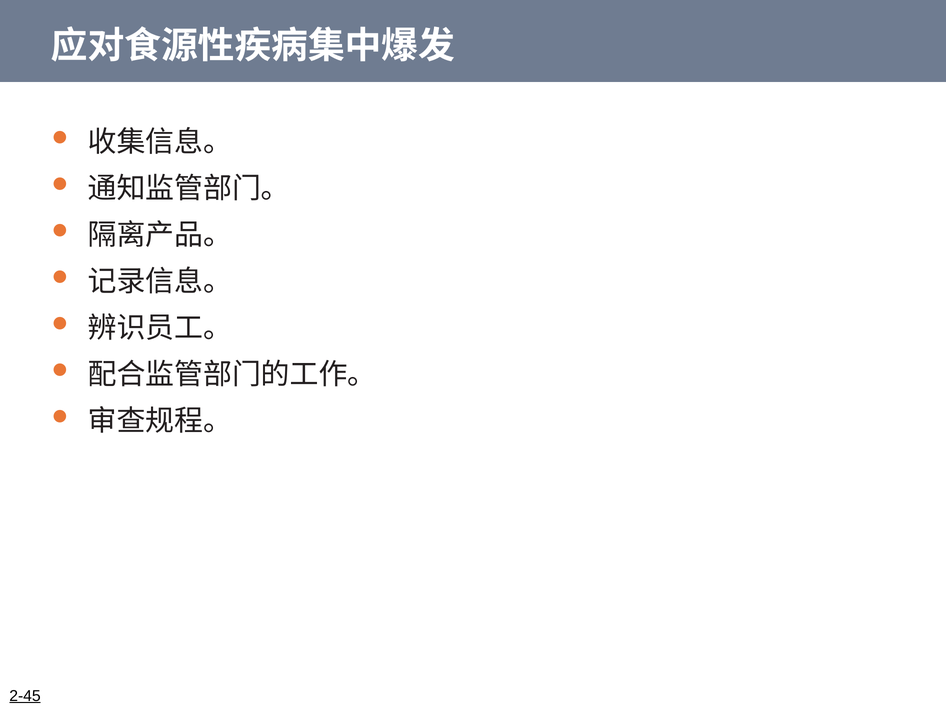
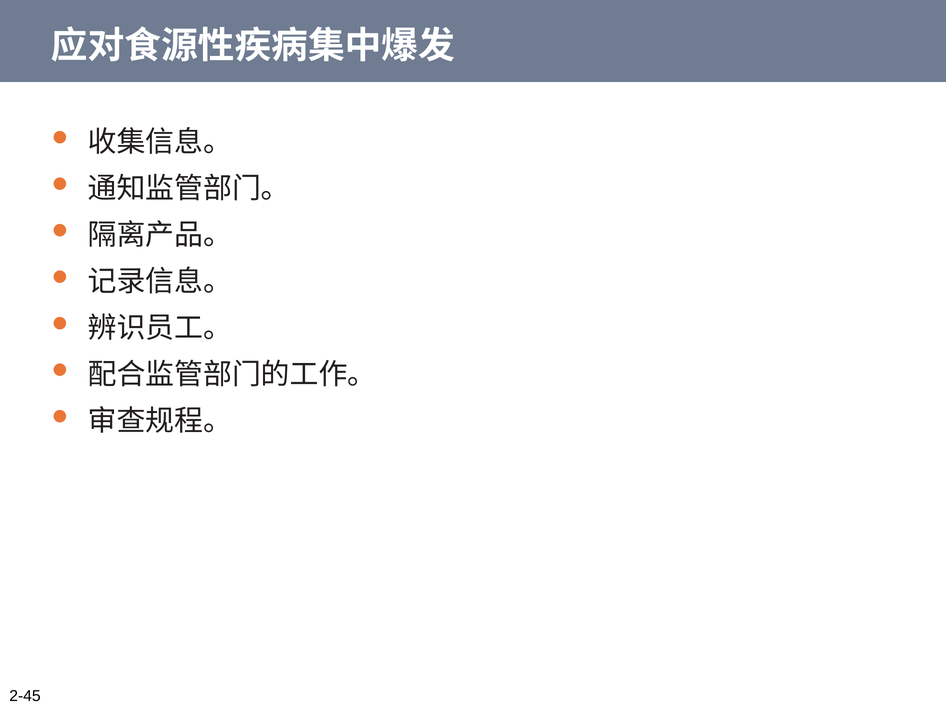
2-45 underline: present -> none (25, 696)
